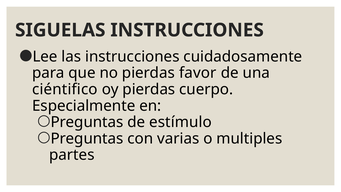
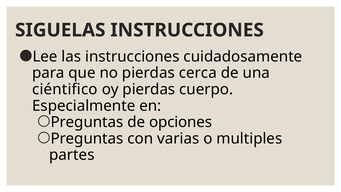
favor: favor -> cerca (198, 73)
estímulo: estímulo -> opciones (181, 122)
